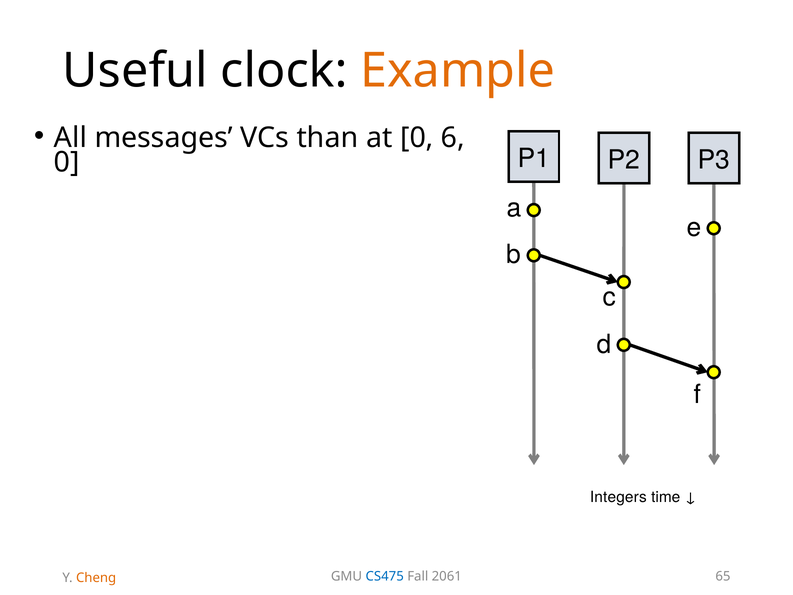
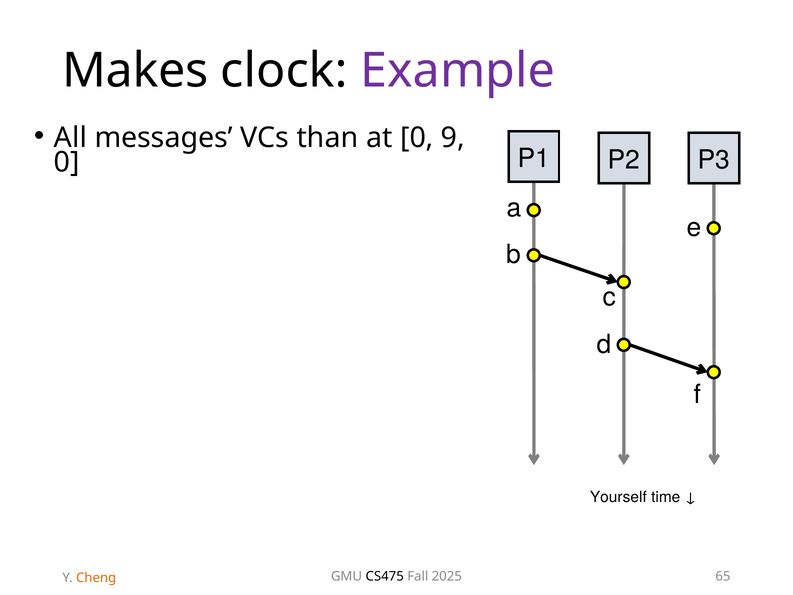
Useful: Useful -> Makes (135, 71)
Example colour: orange -> purple (458, 71)
6: 6 -> 9 (453, 138)
Integers: Integers -> Yourself (618, 497)
CS475 colour: blue -> black (385, 576)
2061: 2061 -> 2025 (447, 576)
